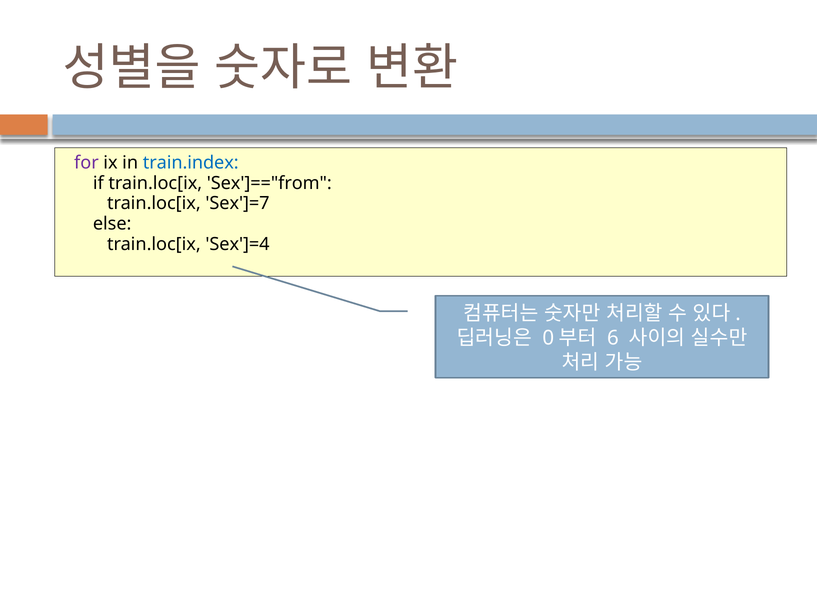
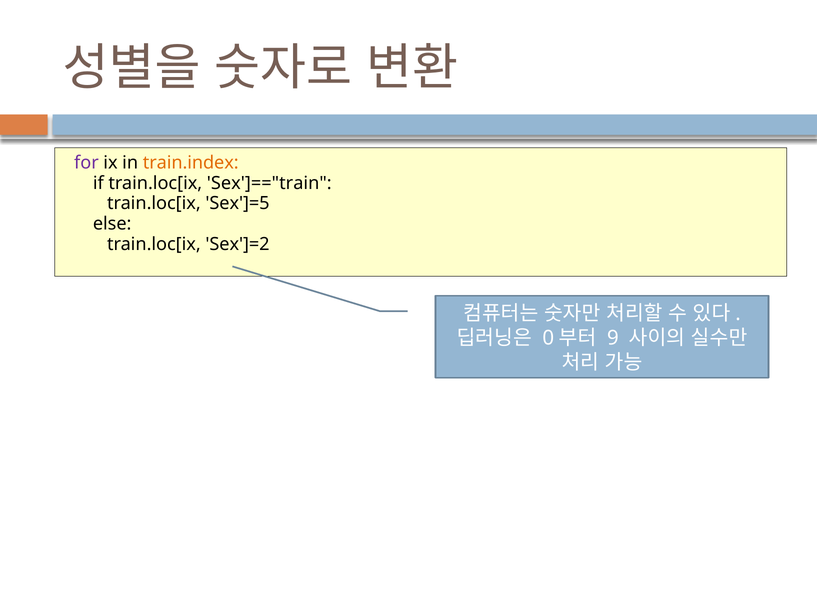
train.index colour: blue -> orange (191, 163)
Sex']=="from: Sex']=="from -> Sex']=="train (269, 183)
Sex']=7: Sex']=7 -> Sex']=5 (238, 203)
Sex']=4: Sex']=4 -> Sex']=2 (238, 244)
6: 6 -> 9 (613, 338)
